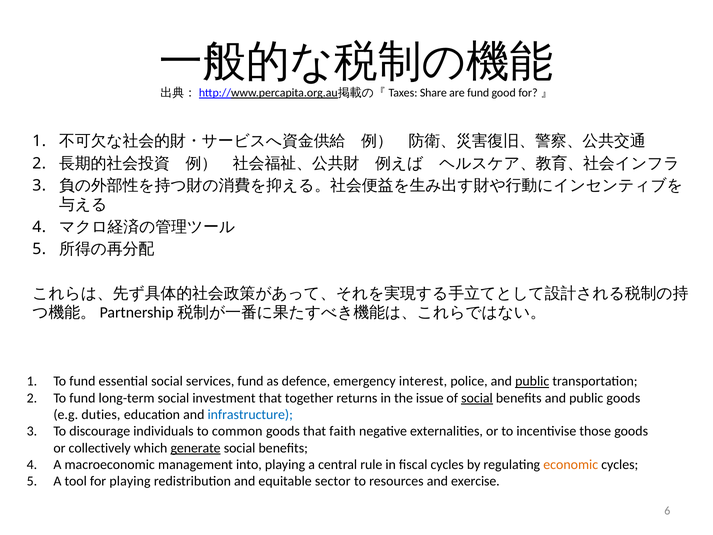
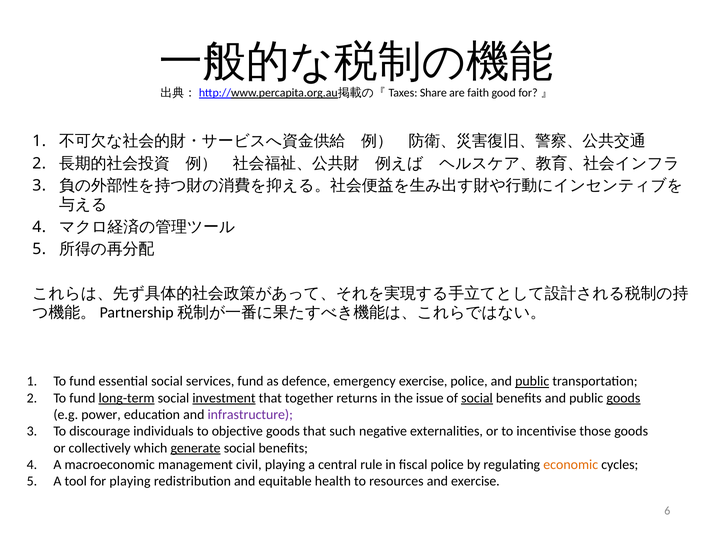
are fund: fund -> faith (478, 93)
emergency interest: interest -> exercise (423, 381)
long-term underline: none -> present (127, 398)
investment underline: none -> present (224, 398)
goods underline: none -> present (623, 398)
duties: duties -> power (101, 415)
infrastructure colour: blue -> purple (250, 415)
common: common -> objective (237, 431)
faith: faith -> such (343, 431)
into: into -> civil (249, 464)
fiscal cycles: cycles -> police (447, 464)
sector: sector -> health (333, 481)
